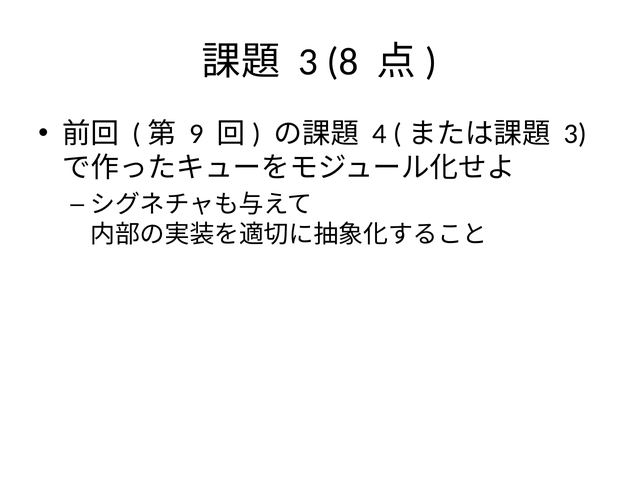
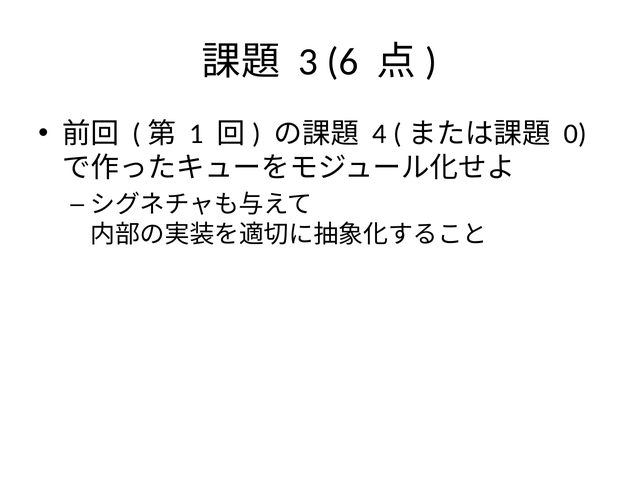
8: 8 -> 6 (343, 62)
9: 9 -> 1 (196, 134)
3: 3 -> 0 (575, 134)
